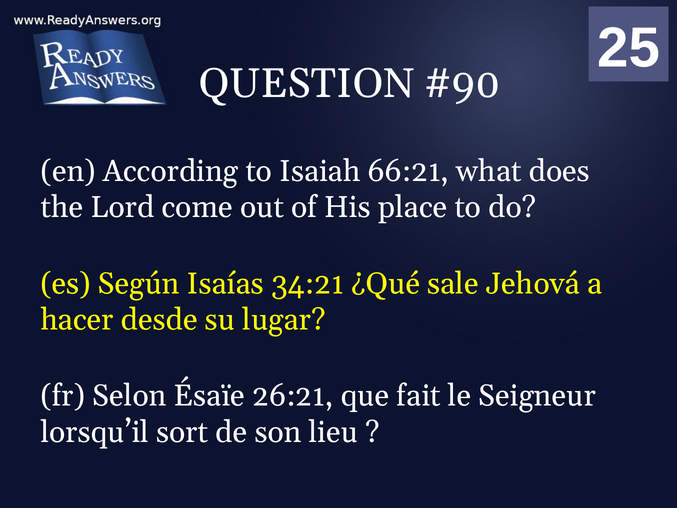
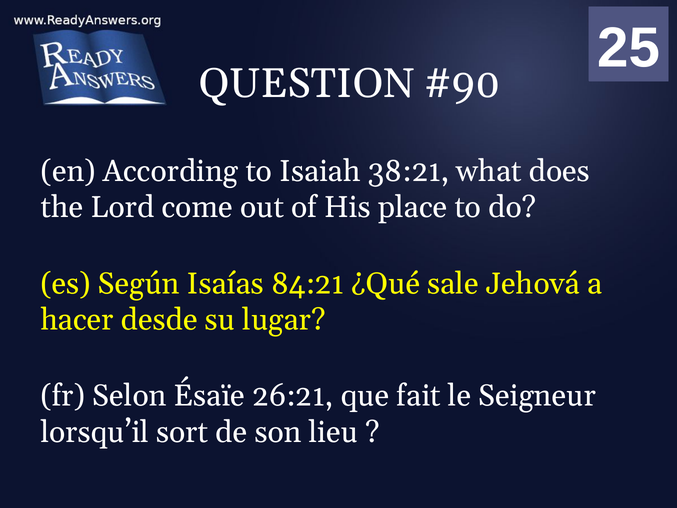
66:21: 66:21 -> 38:21 (409, 171)
34:21: 34:21 -> 84:21 (308, 284)
